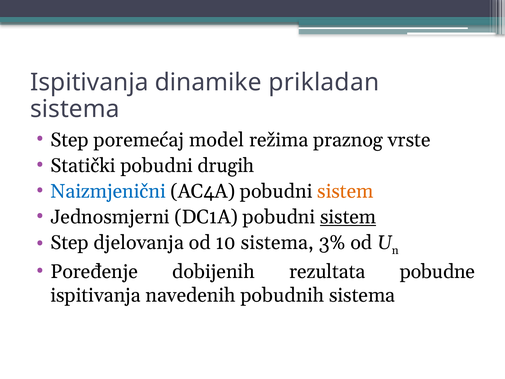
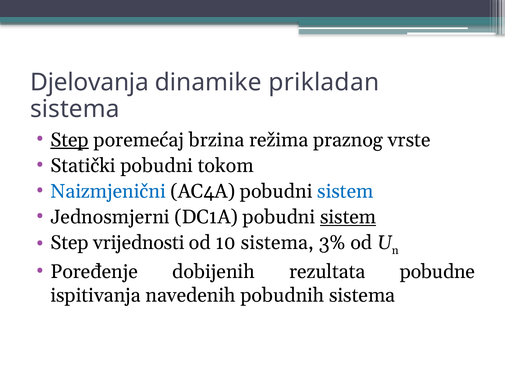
Ispitivanja: Ispitivanja -> Djelovanja (89, 82)
Step underline: none -> present (70, 140)
model: model -> brzina (217, 140)
drugih: drugih -> tokom (226, 166)
sistem colour: orange -> blue (345, 191)
djelovanja: djelovanja -> vrijednosti (139, 243)
